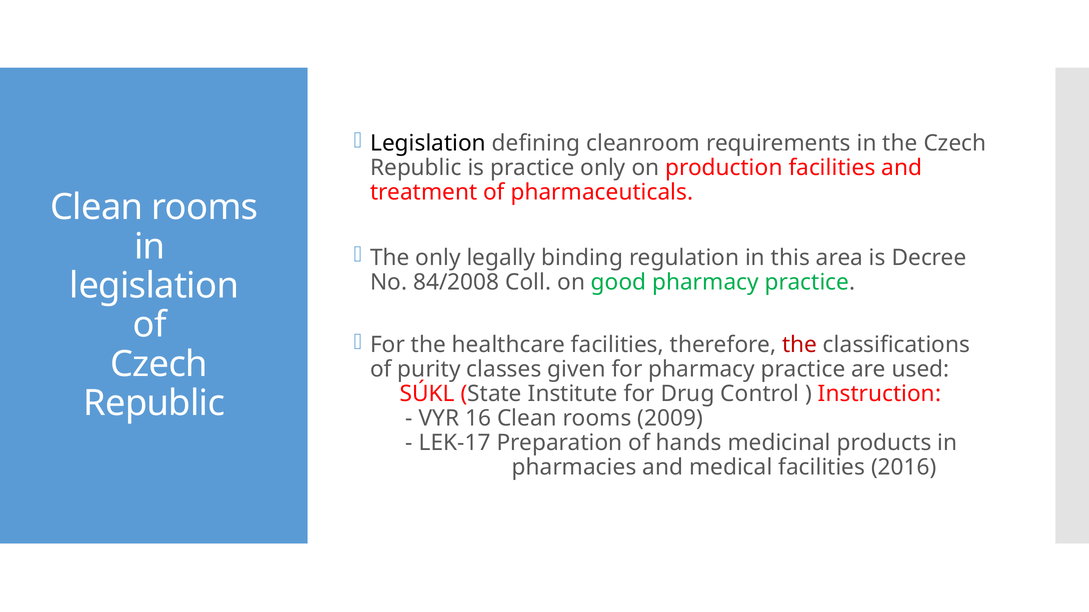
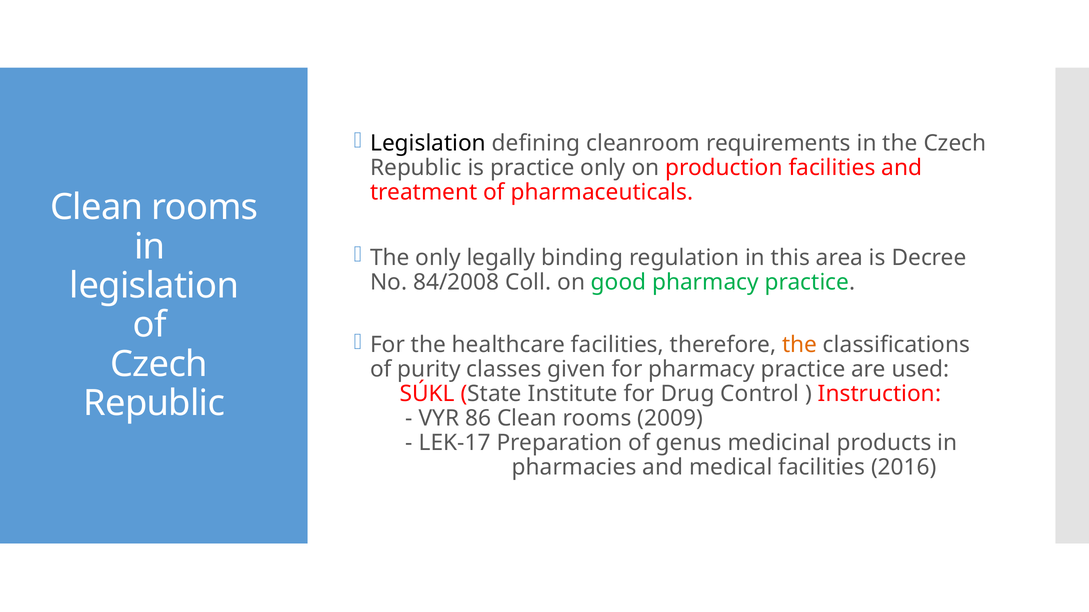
the colour: red -> orange (800, 345)
16: 16 -> 86 (478, 419)
hands: hands -> genus (689, 443)
